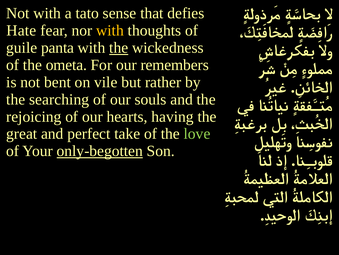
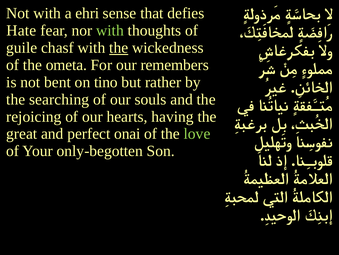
tato: tato -> ehri (87, 13)
with colour: yellow -> light green (110, 30)
panta: panta -> chasf (57, 48)
vile: vile -> tino (106, 82)
take: take -> onai (127, 133)
only-begotten underline: present -> none (100, 151)
